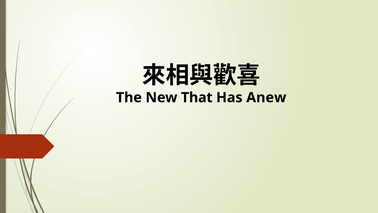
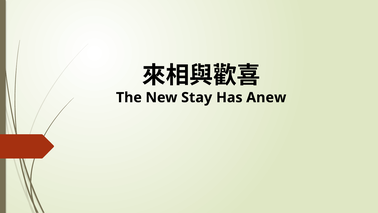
That: That -> Stay (197, 97)
